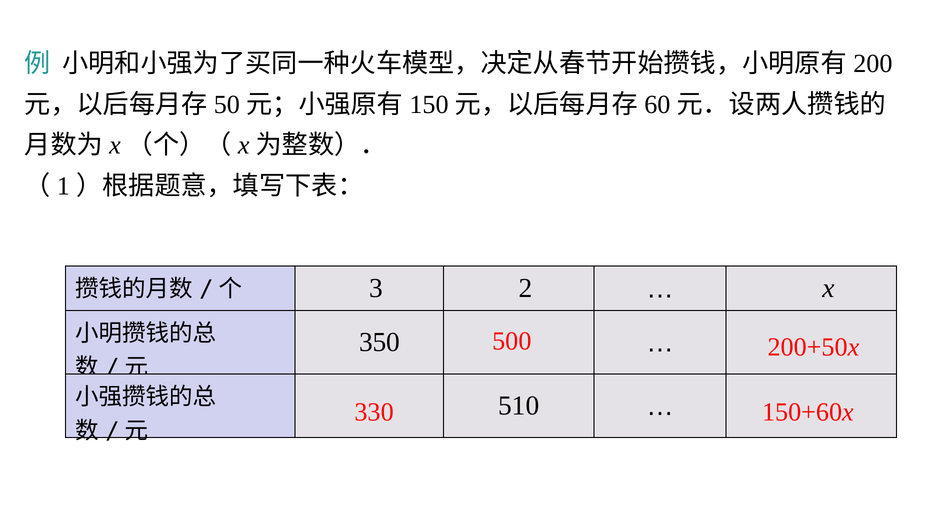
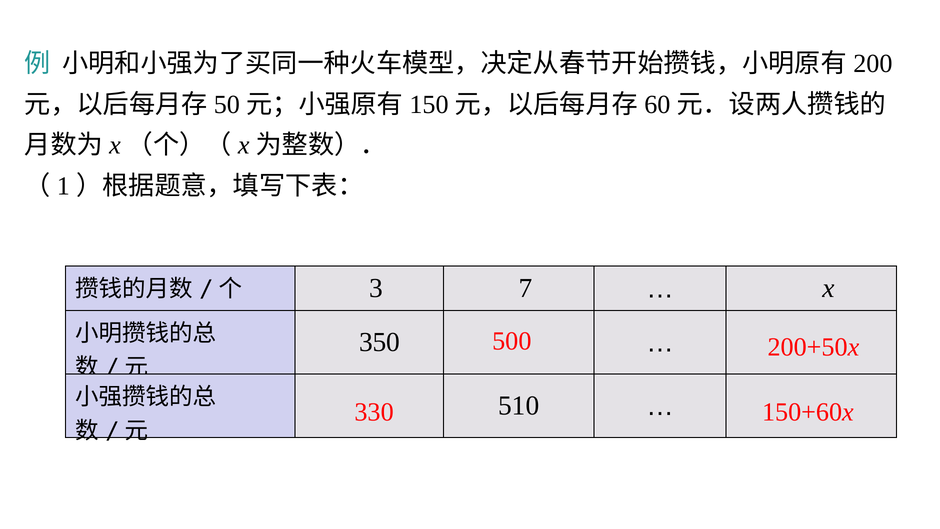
2: 2 -> 7 (526, 288)
